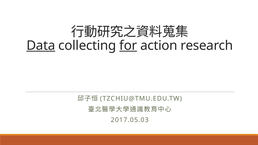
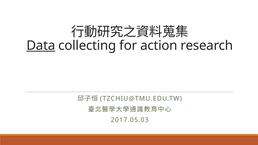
for underline: present -> none (128, 46)
